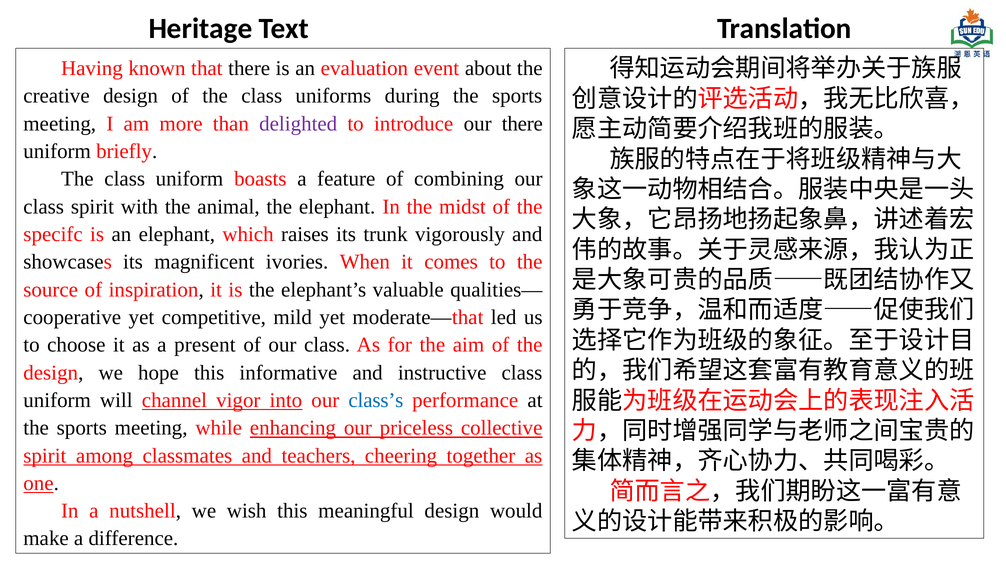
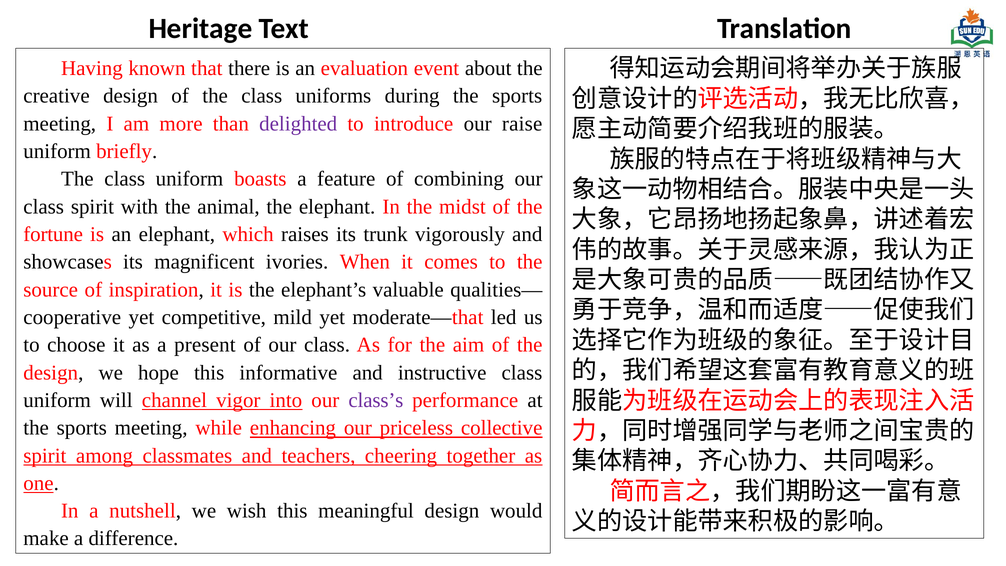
our there: there -> raise (522, 124)
specifc: specifc -> fortune (53, 234)
class’s colour: blue -> purple (376, 400)
